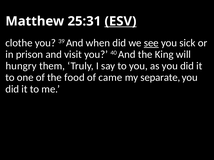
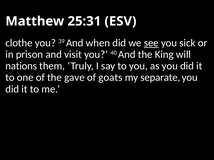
ESV underline: present -> none (120, 21)
hungry: hungry -> nations (21, 66)
food: food -> gave (74, 78)
came: came -> goats (110, 78)
